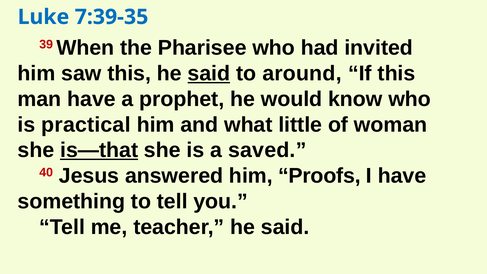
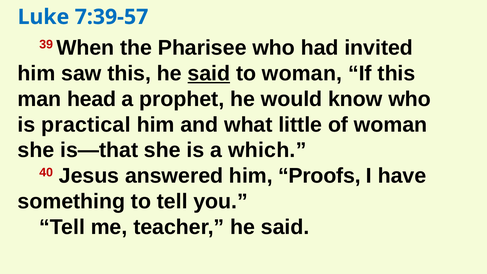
7:39-35: 7:39-35 -> 7:39-57 (112, 17)
to around: around -> woman (302, 73)
man have: have -> head (92, 99)
is—that underline: present -> none (99, 150)
saved: saved -> which (267, 150)
